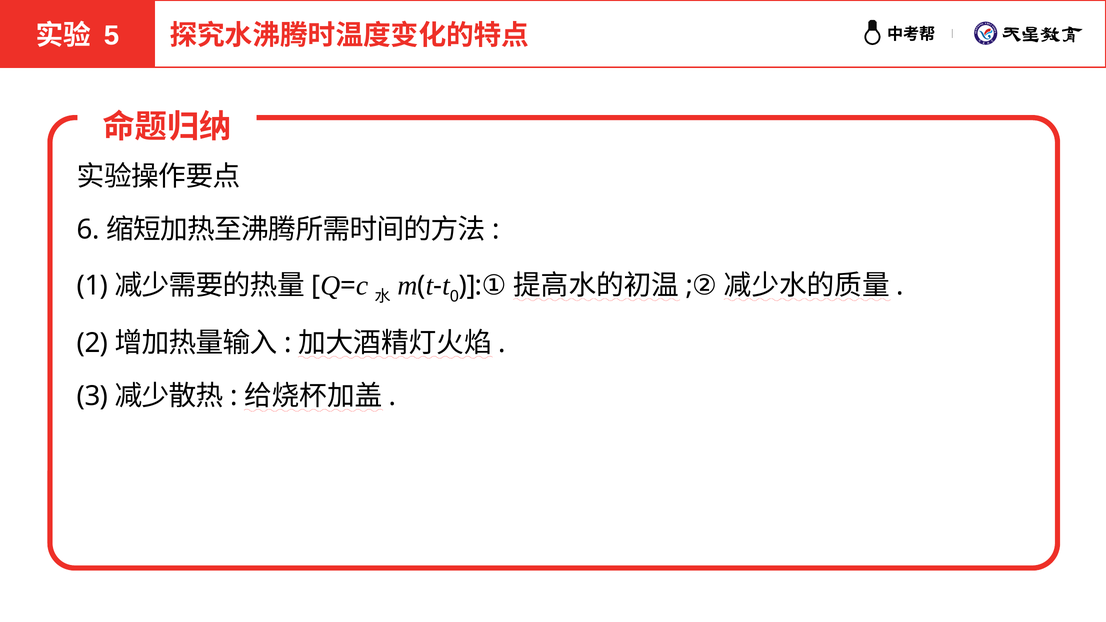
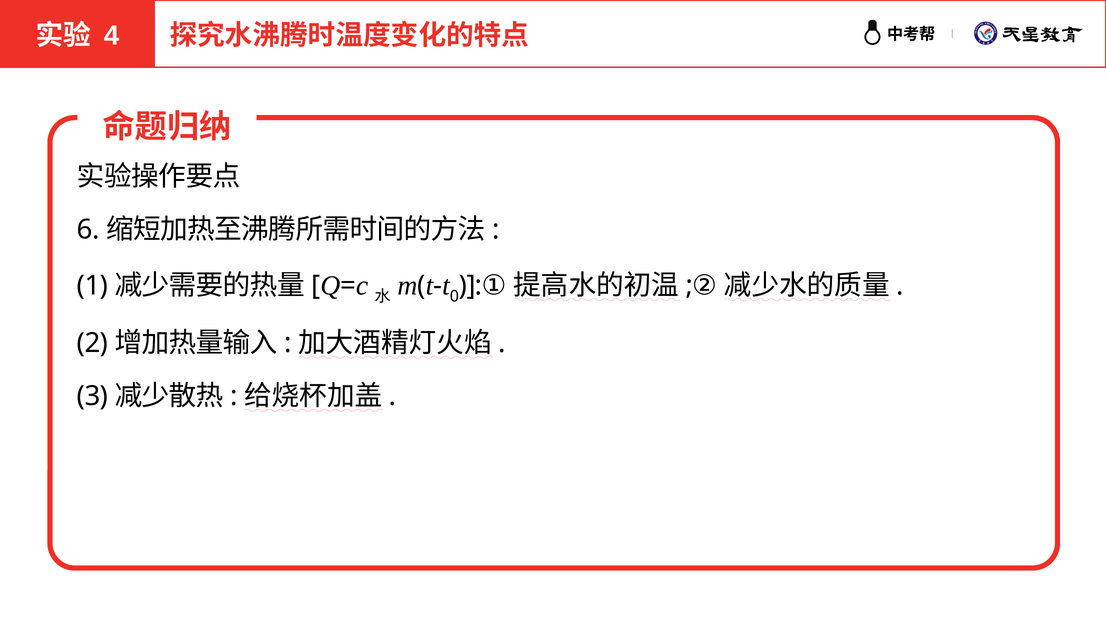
5: 5 -> 4 (112, 36)
